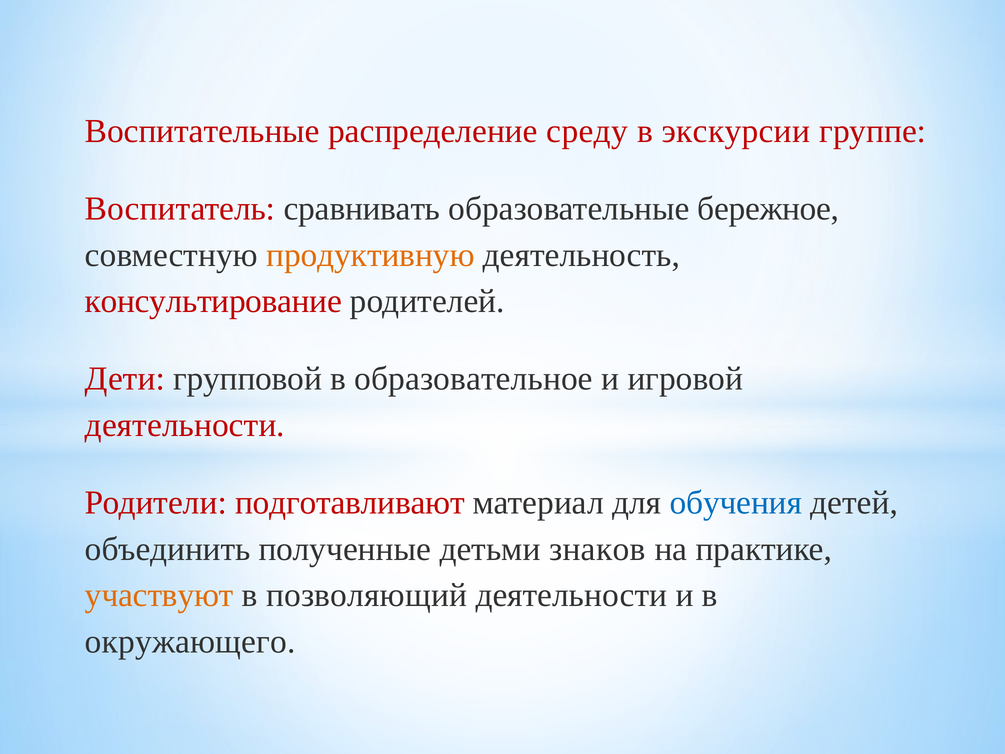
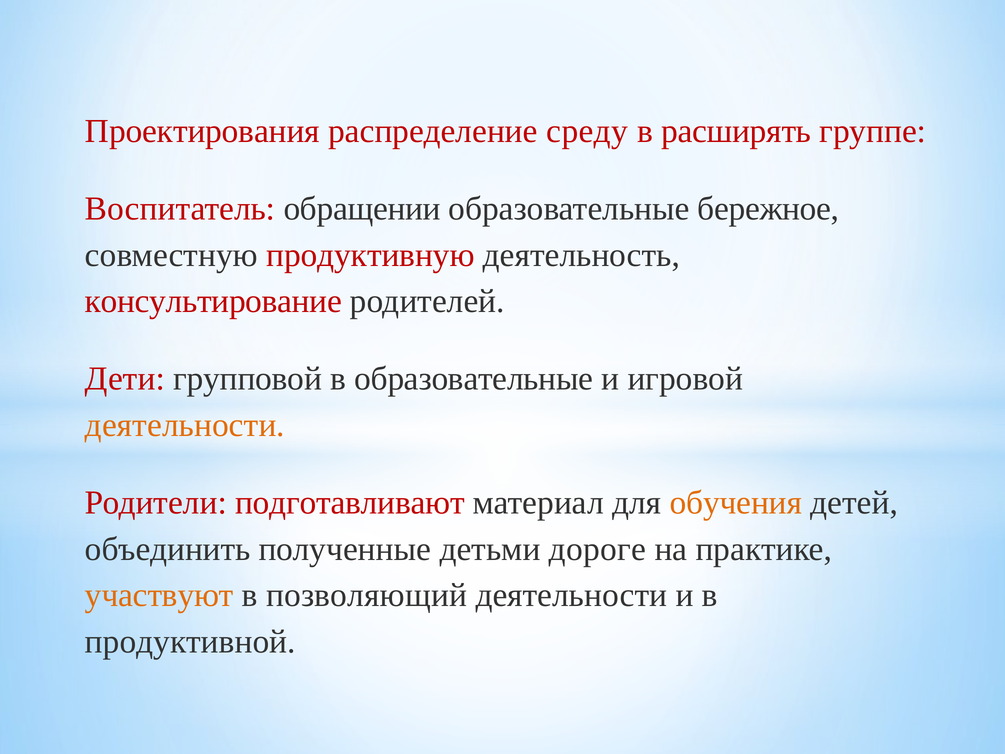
Воспитательные: Воспитательные -> Проектирования (202, 131)
экскурсии: экскурсии -> расширять (736, 131)
сравнивать: сравнивать -> обращении (362, 209)
продуктивную colour: orange -> red (370, 255)
в образовательное: образовательное -> образовательные (474, 379)
деятельности colour: red -> orange (185, 425)
обучения colour: blue -> orange (736, 503)
знаков: знаков -> дороге (597, 549)
окружающего: окружающего -> продуктивной (190, 641)
